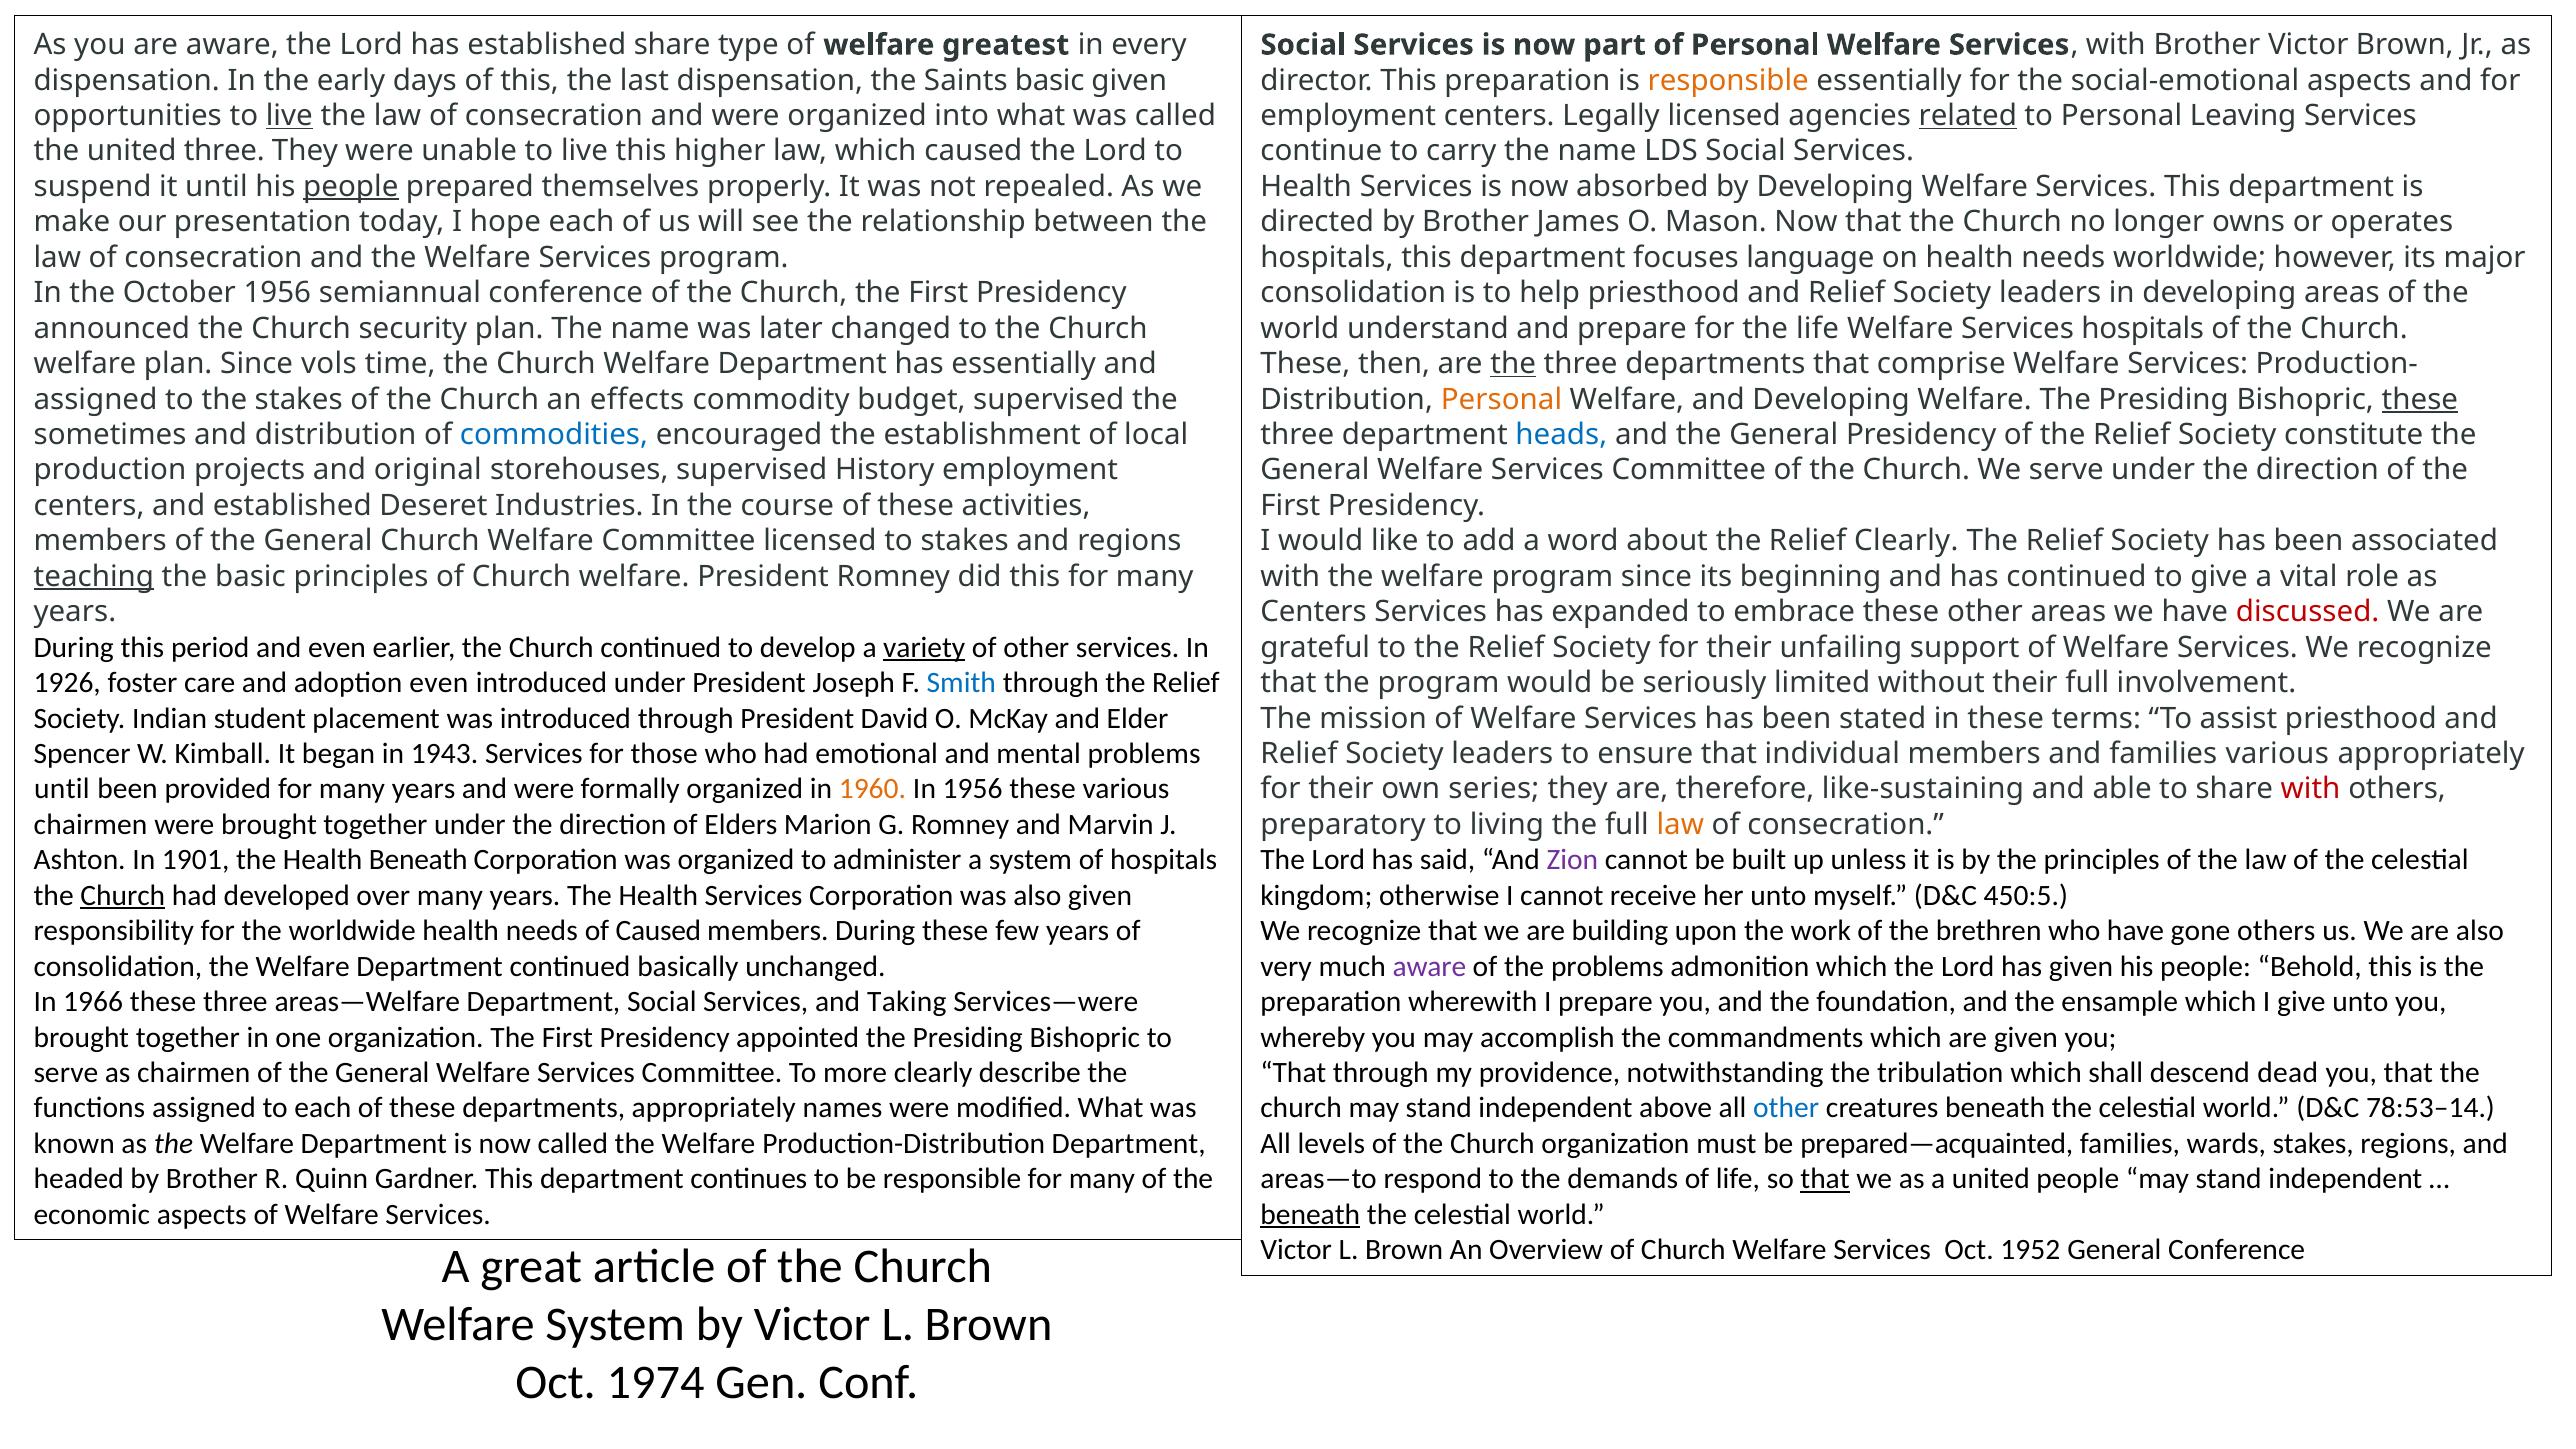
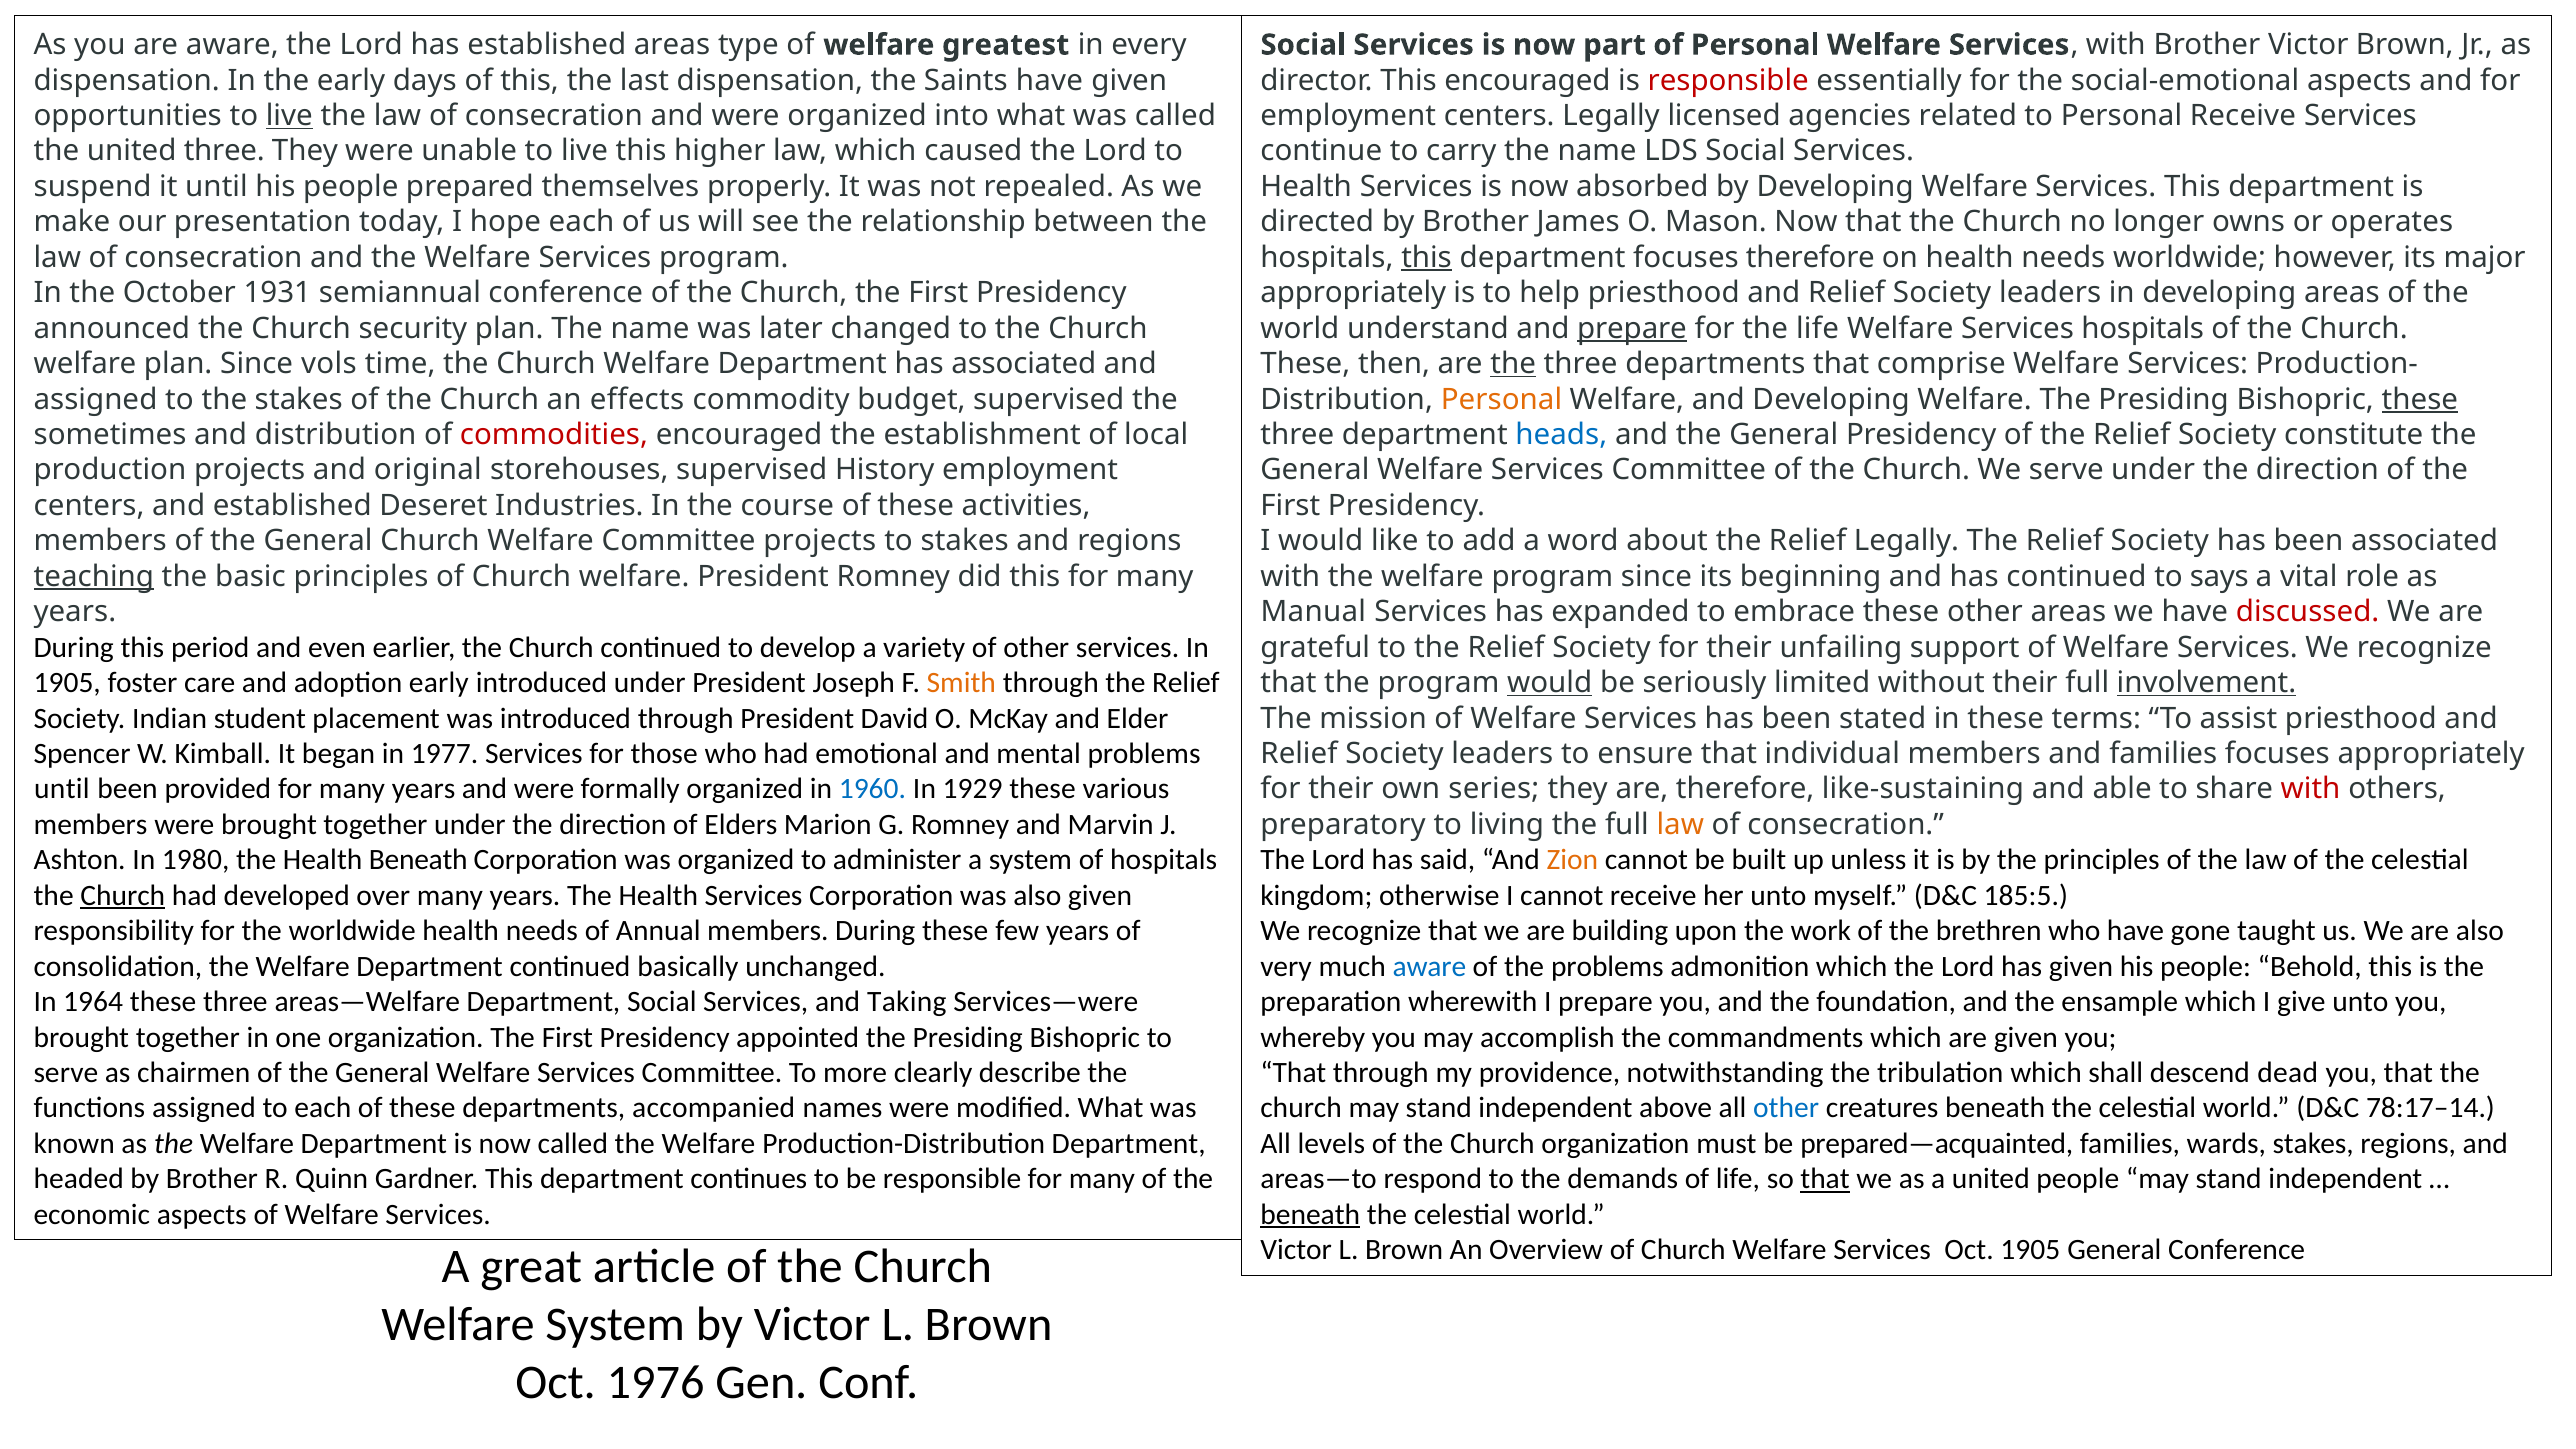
established share: share -> areas (672, 45)
Saints basic: basic -> have (1049, 80)
This preparation: preparation -> encouraged (1527, 80)
responsible colour: orange -> red (1728, 80)
related underline: present -> none (1968, 116)
Personal Leaving: Leaving -> Receive (2243, 116)
people underline: present -> none (351, 187)
this underline: none -> present (1427, 258)
focuses language: language -> therefore (1810, 258)
October 1956: 1956 -> 1931 (277, 293)
consolidation: consolidation -> appropriately (1353, 293)
prepare underline: none -> present (1632, 328)
has essentially: essentially -> associated (1024, 364)
commodities colour: blue -> red (554, 435)
Committee licensed: licensed -> projects (820, 541)
Relief Clearly: Clearly -> Legally (1906, 541)
to give: give -> says (2219, 577)
Centers: Centers -> Manual (1313, 612)
variety underline: present -> none (924, 647)
1926: 1926 -> 1905 (67, 683)
adoption even: even -> early (439, 683)
Smith colour: blue -> orange (961, 683)
would underline: none -> present (1550, 683)
involvement underline: none -> present (2207, 683)
1943: 1943 -> 1977 (445, 754)
families various: various -> focuses (2277, 754)
1960 colour: orange -> blue (872, 789)
In 1956: 1956 -> 1929 (973, 789)
chairmen: chairmen -> members (91, 825)
1901: 1901 -> 1980 (196, 860)
Zion colour: purple -> orange (1572, 860)
450:5: 450:5 -> 185:5 (2026, 896)
of Caused: Caused -> Annual (658, 931)
gone others: others -> taught (2276, 931)
aware colour: purple -> blue (1429, 966)
1966: 1966 -> 1964 (93, 1002)
departments appropriately: appropriately -> accompanied (714, 1108)
78:53–14: 78:53–14 -> 78:17–14 (2430, 1108)
Oct 1952: 1952 -> 1905 (2030, 1250)
1974: 1974 -> 1976 (656, 1383)
